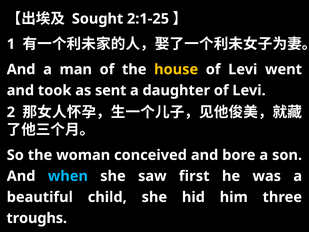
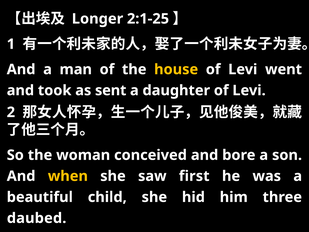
Sought: Sought -> Longer (97, 19)
when colour: light blue -> yellow (68, 176)
troughs: troughs -> daubed (37, 218)
